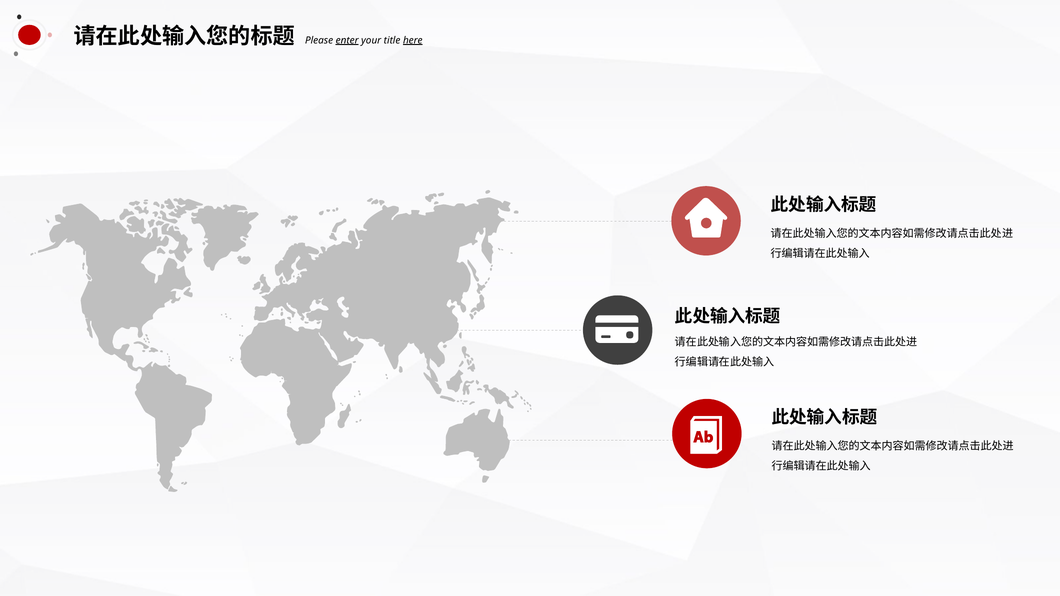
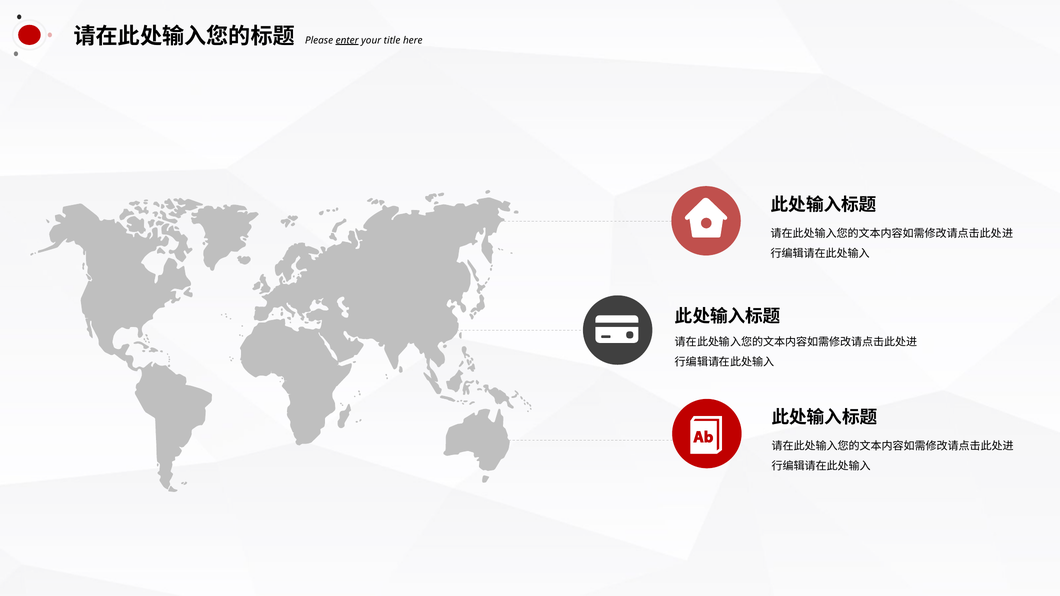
here underline: present -> none (413, 40)
